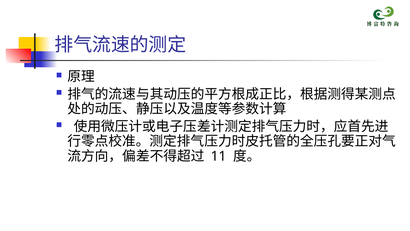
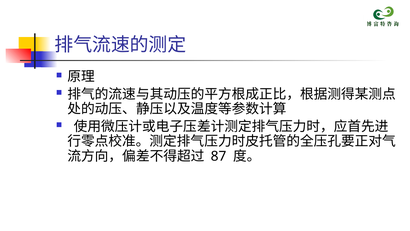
11: 11 -> 87 (219, 156)
